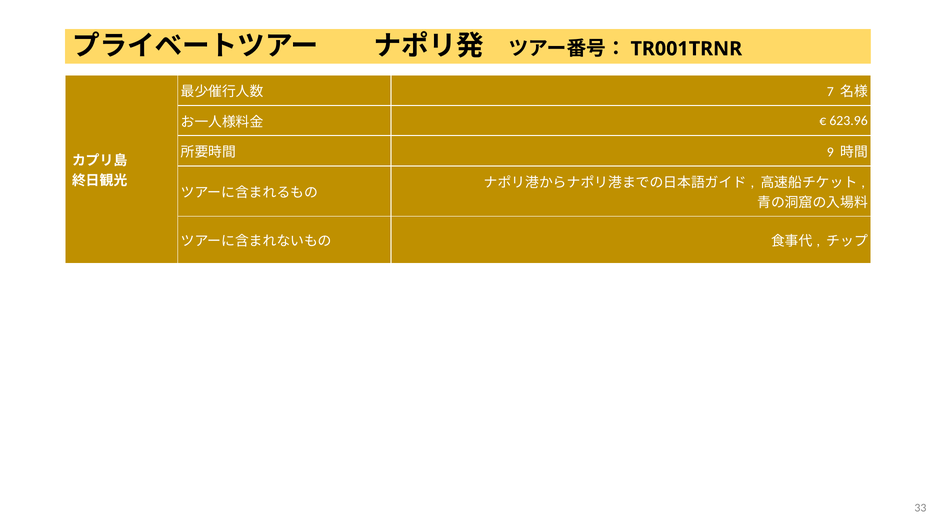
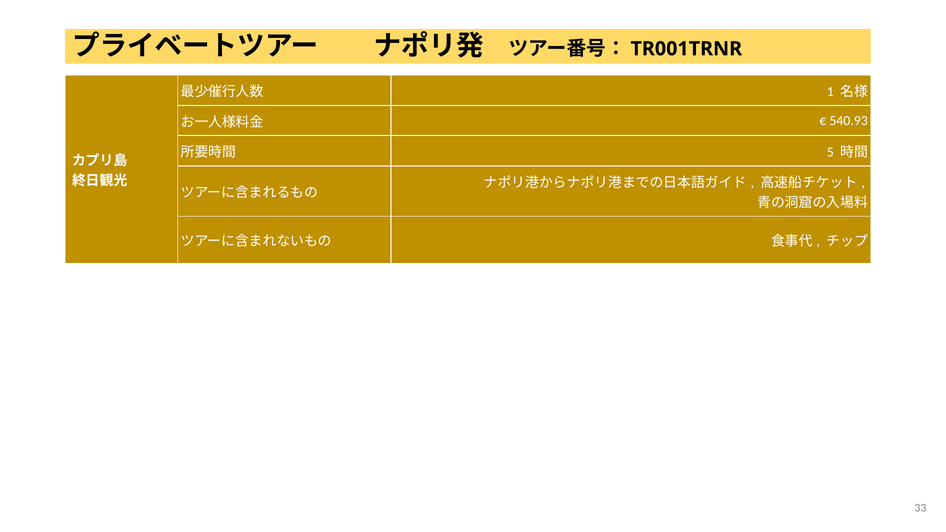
7: 7 -> 1 (830, 92)
623.96: 623.96 -> 540.93 (849, 121)
9: 9 -> 5 (830, 152)
